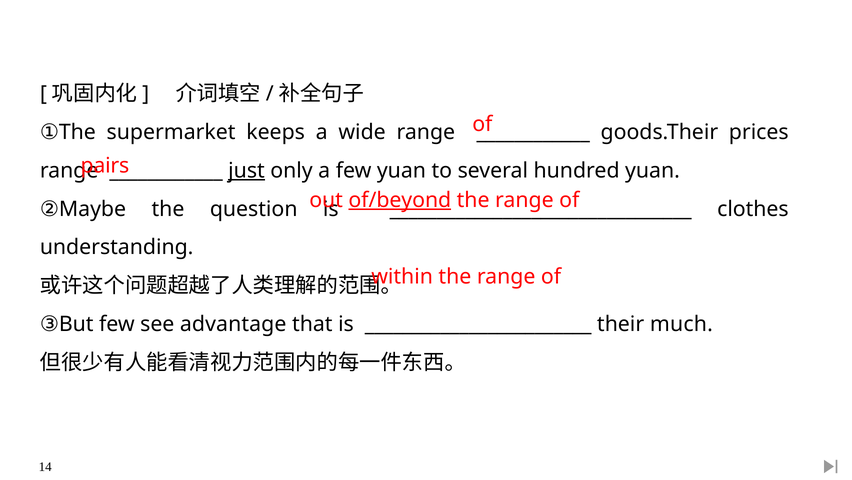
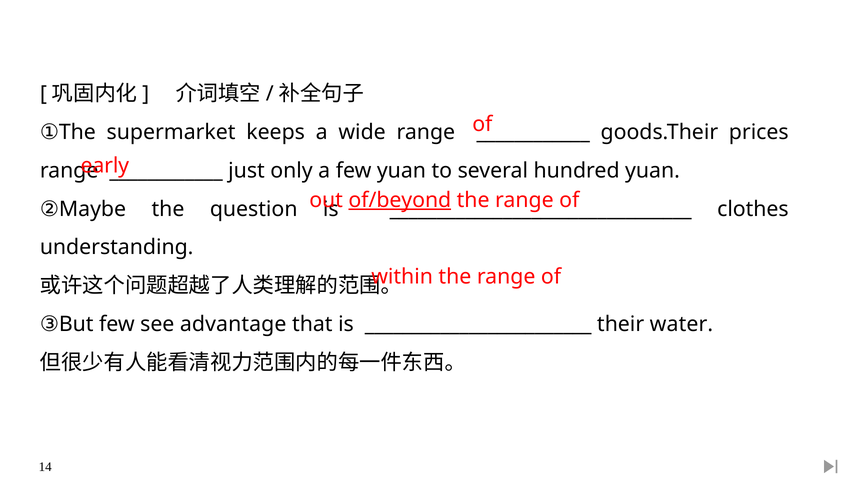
pairs: pairs -> early (105, 165)
just underline: present -> none (247, 170)
much: much -> water (681, 324)
